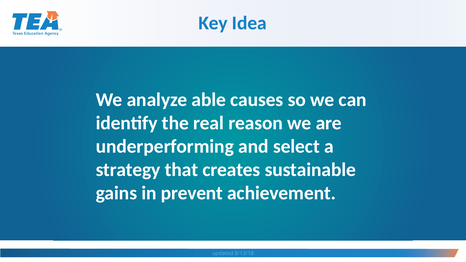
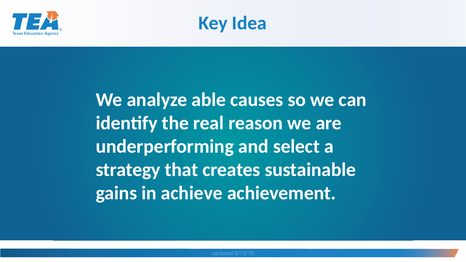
prevent: prevent -> achieve (192, 193)
